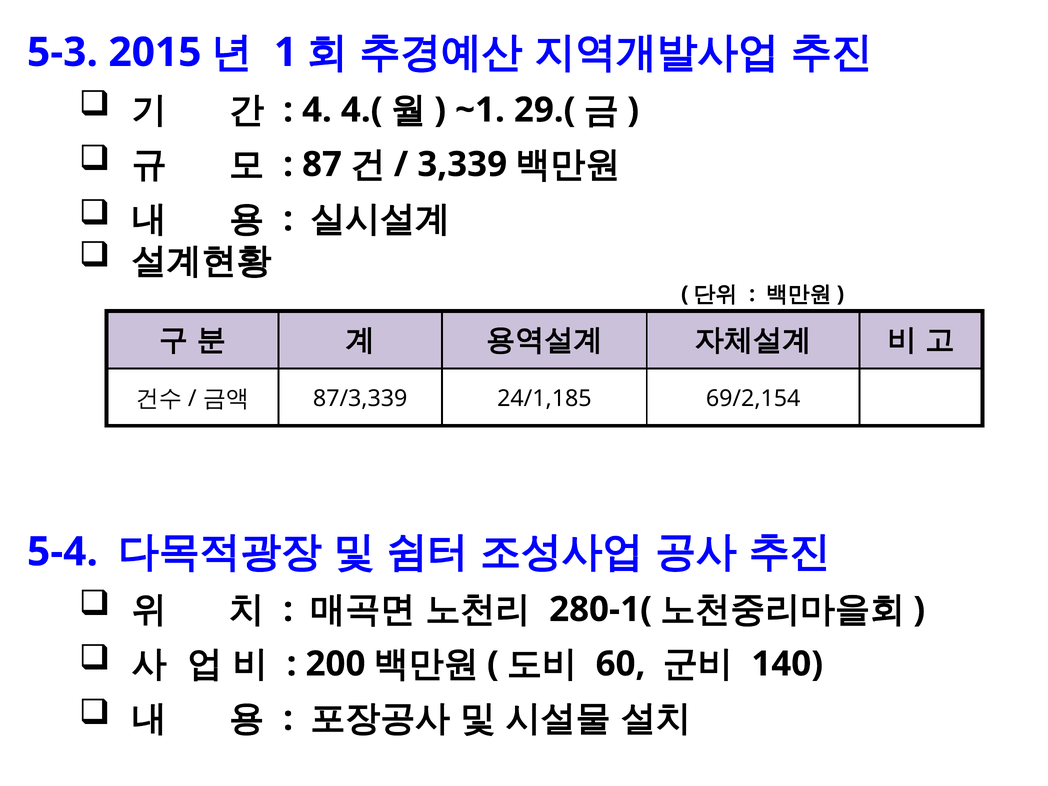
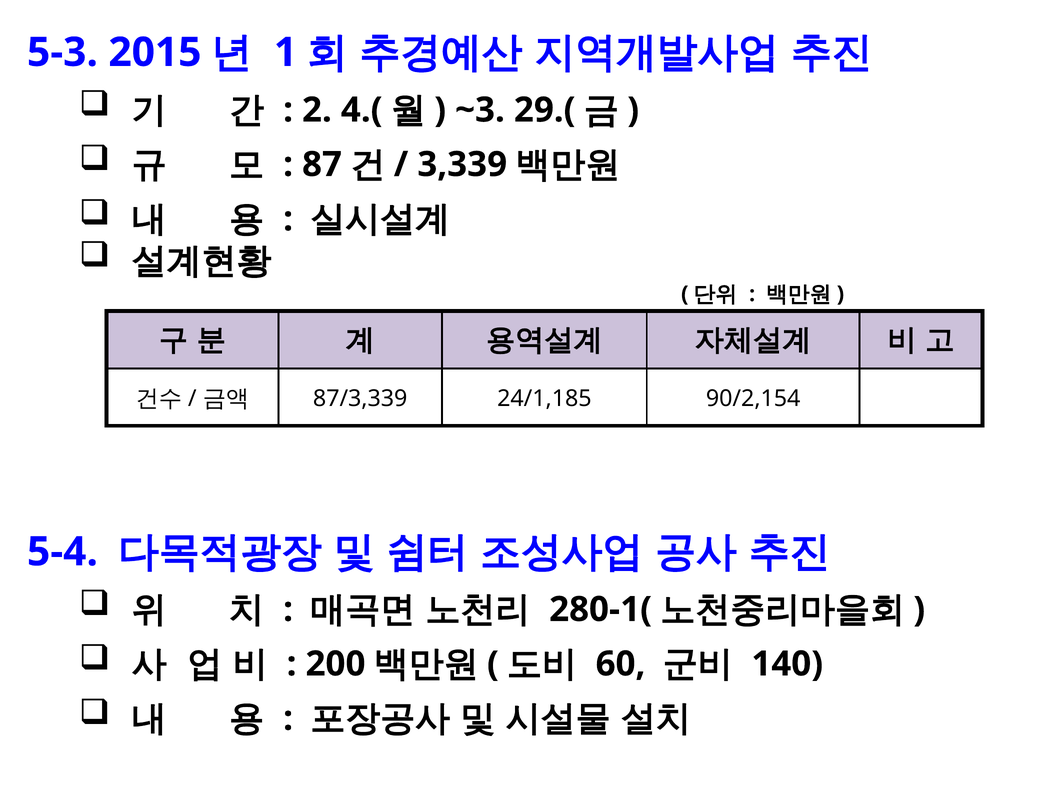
4: 4 -> 2 (317, 110)
~1: ~1 -> ~3 (480, 110)
69/2,154: 69/2,154 -> 90/2,154 (753, 398)
